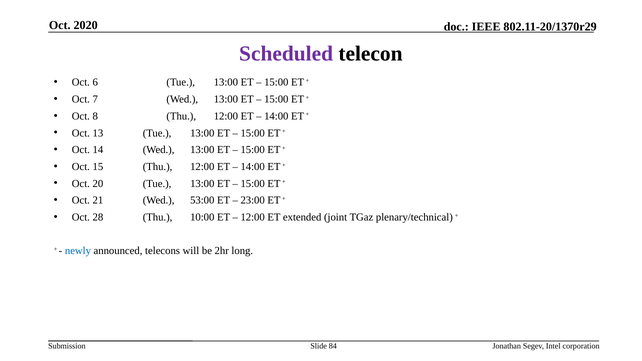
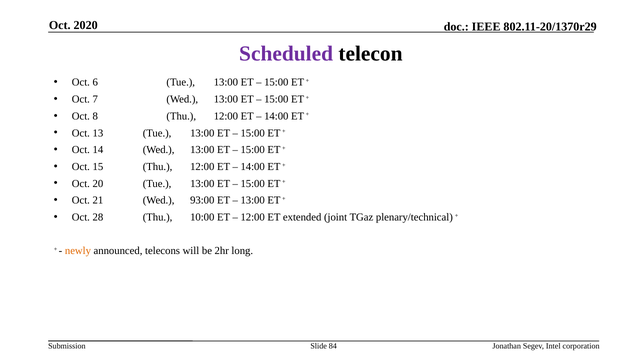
53:00: 53:00 -> 93:00 (202, 200)
23:00: 23:00 -> 13:00 (253, 200)
newly colour: blue -> orange (78, 251)
